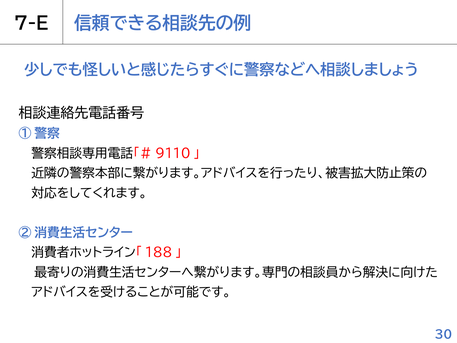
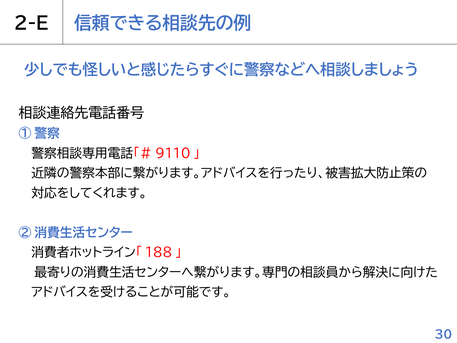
7-E: 7-E -> 2-E (31, 24)
